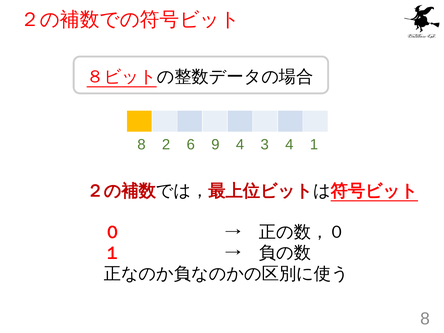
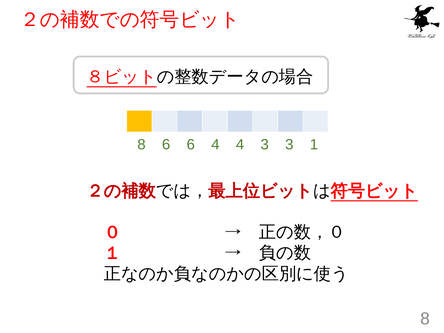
8 2: 2 -> 6 (166, 145)
6 9: 9 -> 4 (215, 145)
3 4: 4 -> 3 (289, 145)
